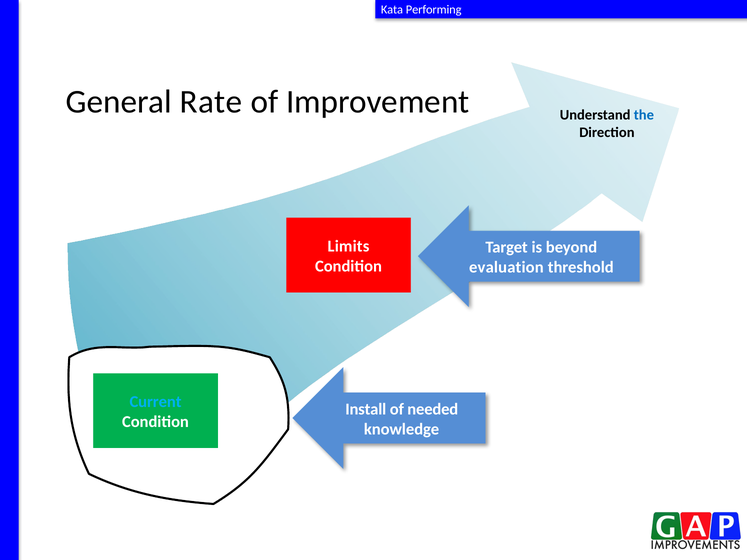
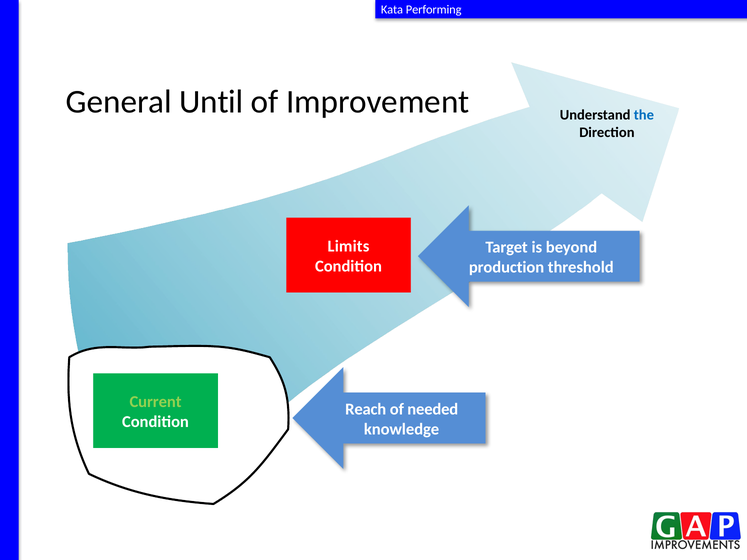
Rate: Rate -> Until (211, 102)
evaluation: evaluation -> production (507, 267)
Current colour: light blue -> light green (156, 402)
Install: Install -> Reach (366, 409)
